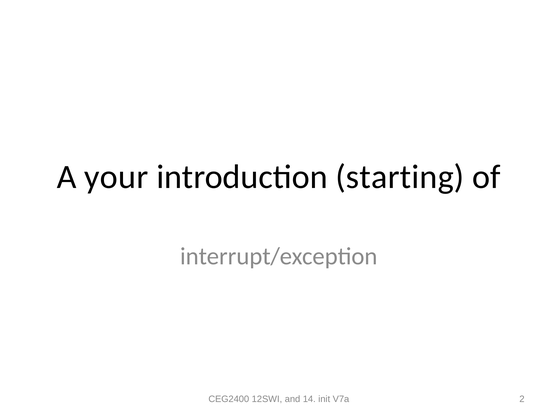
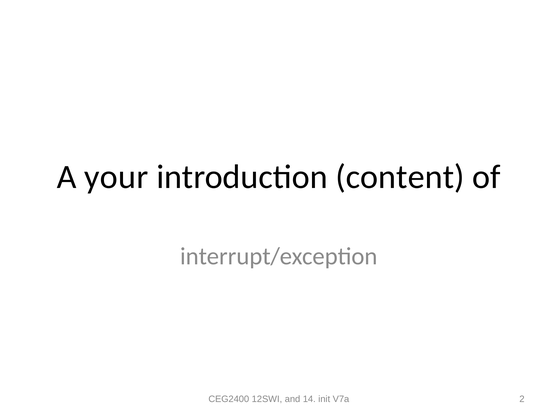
starting: starting -> content (400, 177)
